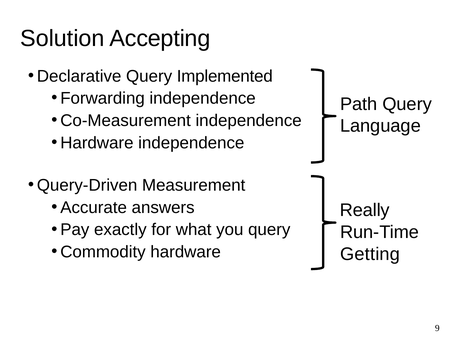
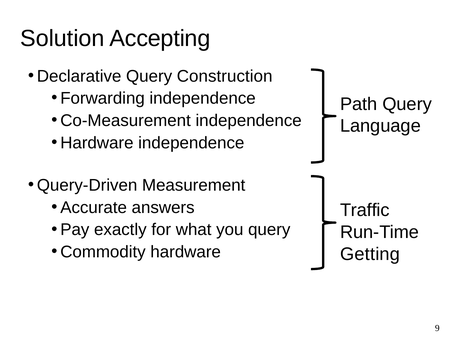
Implemented: Implemented -> Construction (225, 76)
Really: Really -> Traffic (365, 210)
